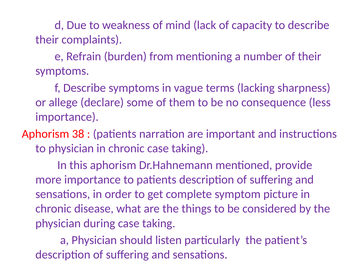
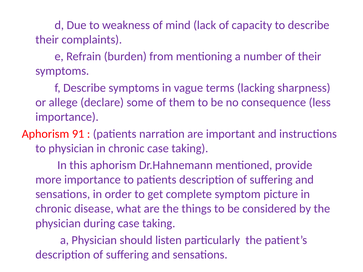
38: 38 -> 91 (78, 134)
